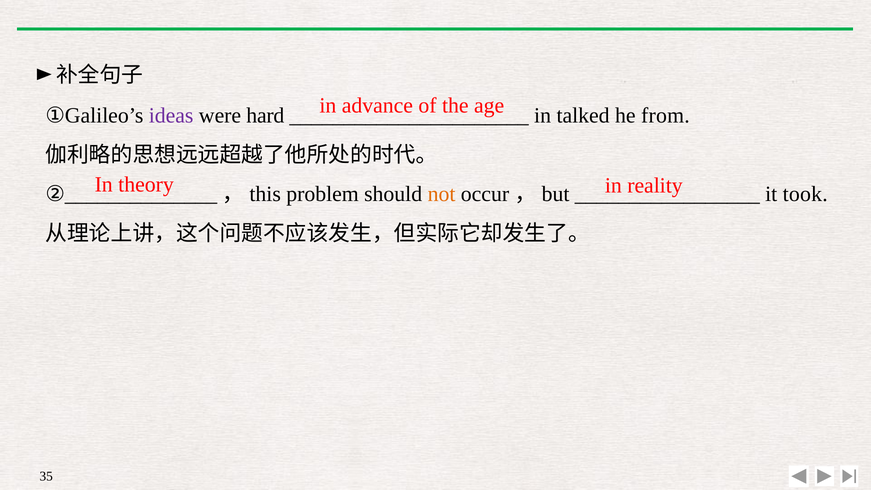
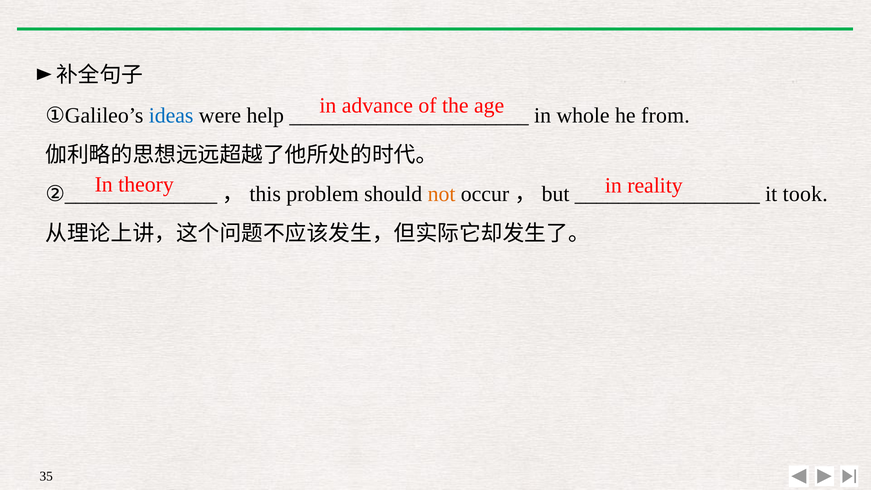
ideas colour: purple -> blue (171, 116)
hard: hard -> help (265, 116)
talked: talked -> whole (583, 116)
